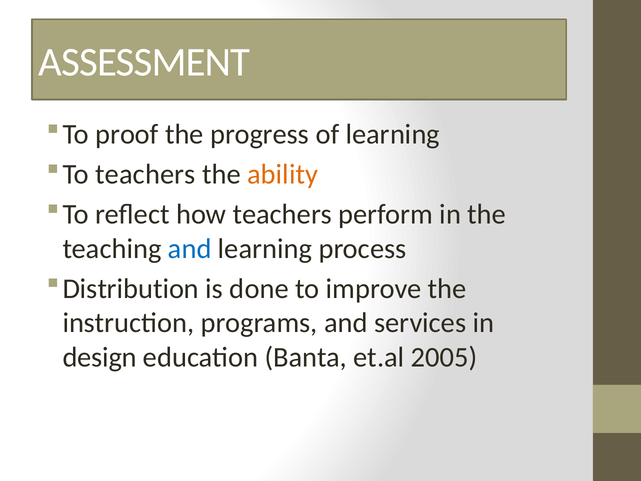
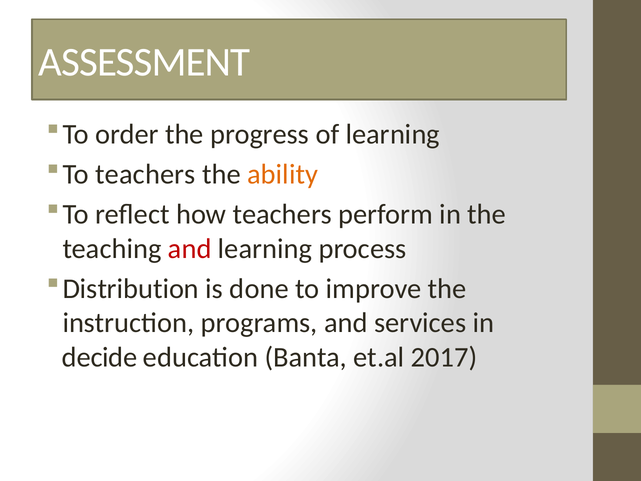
proof: proof -> order (127, 134)
and colour: blue -> red (190, 249)
design: design -> decide (100, 357)
2005: 2005 -> 2017 (444, 357)
